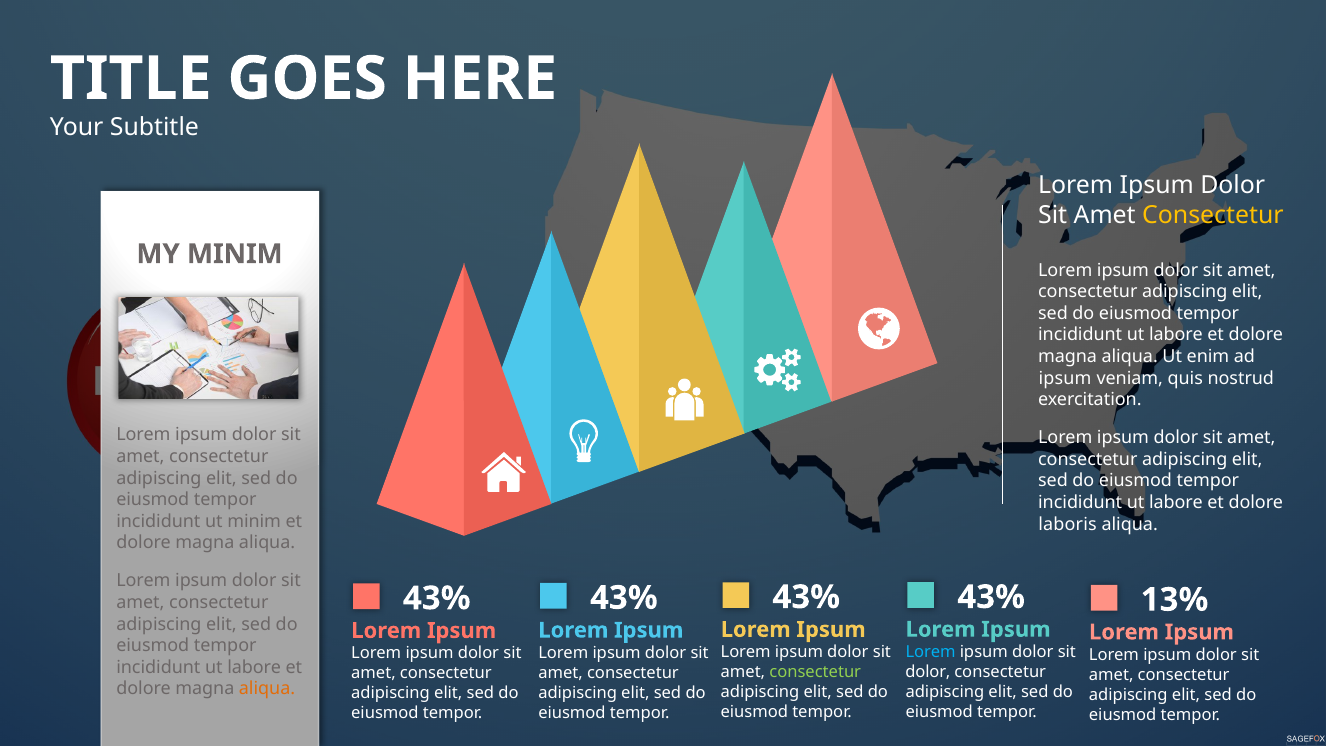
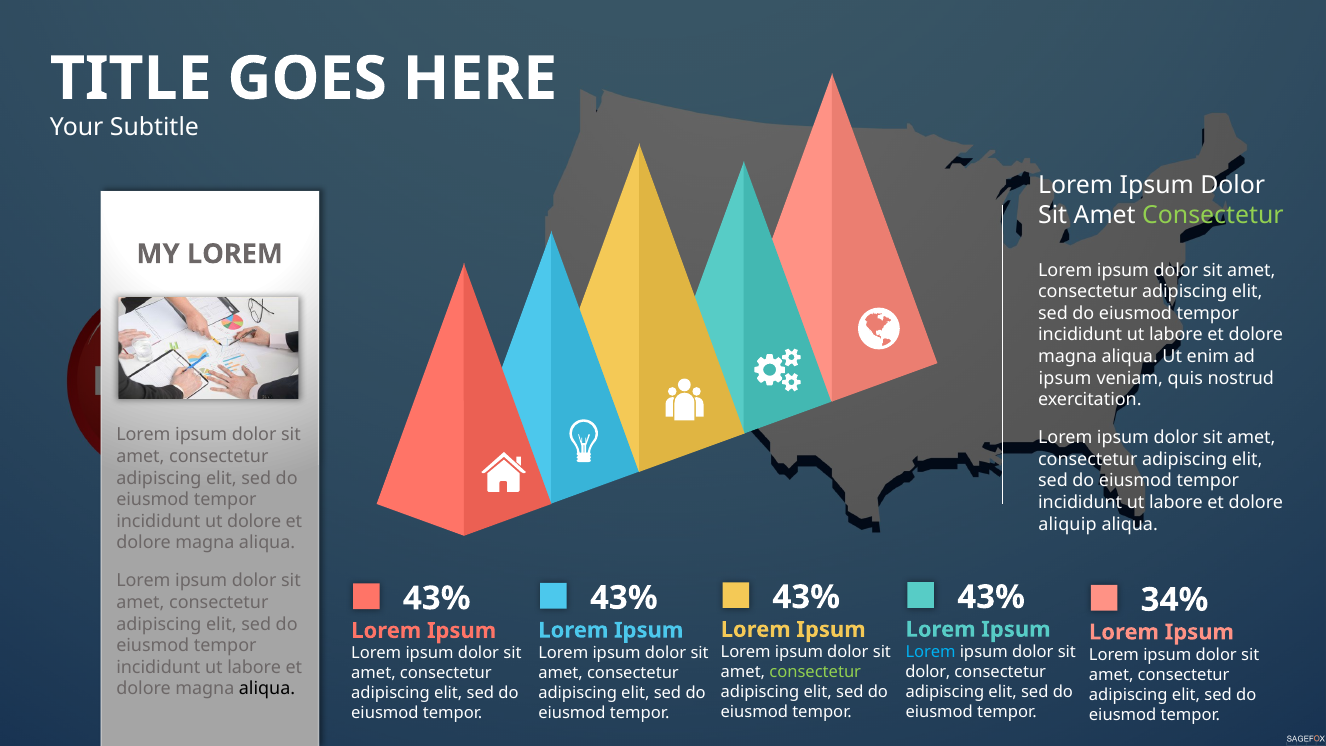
Consectetur colour: yellow -> light green (1213, 215)
MY MINIM: MINIM -> LOREM (235, 254)
ut minim: minim -> dolore (254, 521)
laboris: laboris -> aliquip (1068, 524)
13%: 13% -> 34% (1175, 600)
aliqua colour: orange -> black (267, 689)
